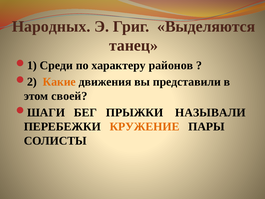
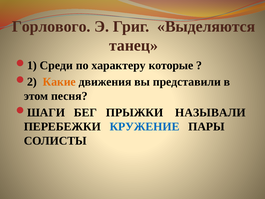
Народных: Народных -> Горлового (51, 26)
районов: районов -> которые (171, 65)
своей: своей -> песня (69, 96)
КРУЖЕНИЕ colour: orange -> blue (145, 127)
